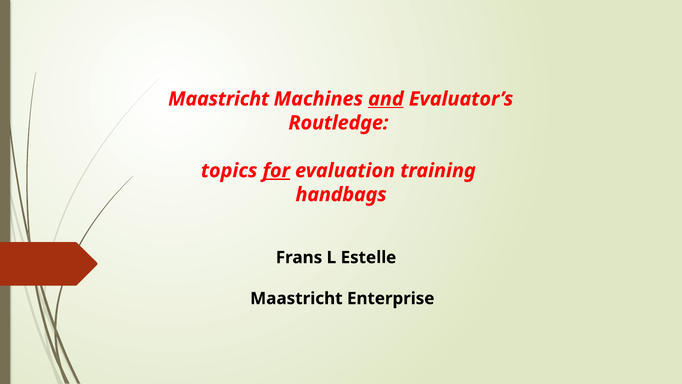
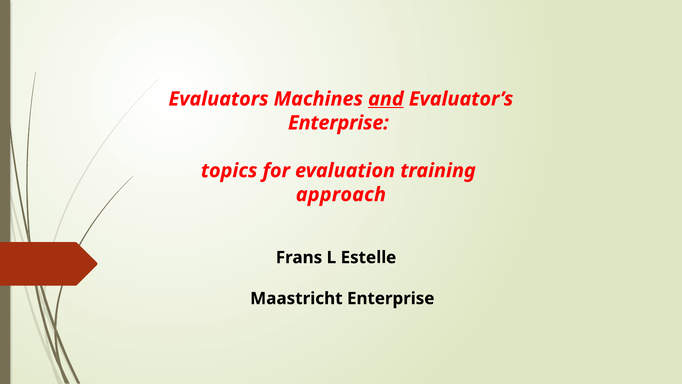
Maastricht: Maastricht -> Evaluators (219, 99)
Routledge: Routledge -> Enterprise (338, 123)
for underline: present -> none (276, 171)
handbags: handbags -> approach (341, 194)
